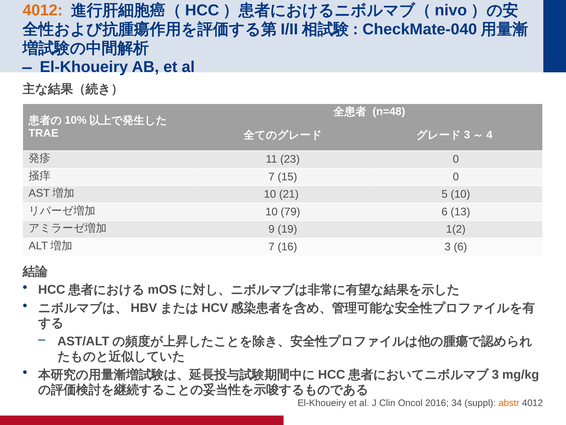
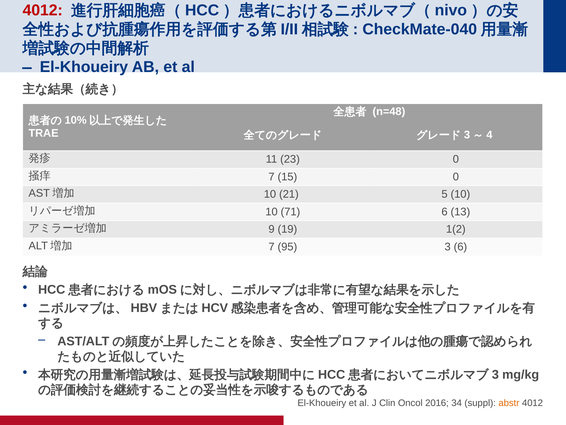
4012 colour: orange -> red (43, 10)
79: 79 -> 71 (290, 212)
16: 16 -> 95 (287, 246)
